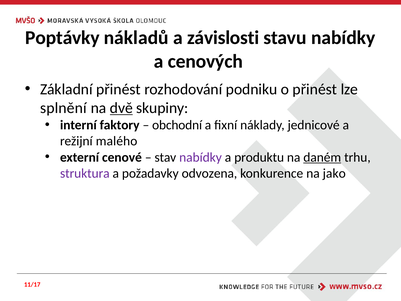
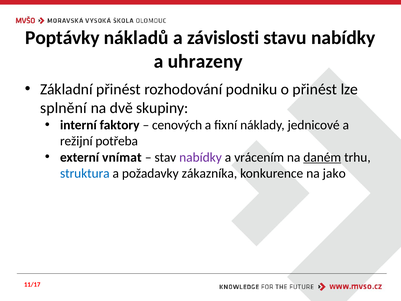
cenových: cenových -> uhrazeny (205, 61)
dvě underline: present -> none (121, 108)
obchodní: obchodní -> cenových (177, 125)
malého: malého -> potřeba (117, 141)
cenové: cenové -> vnímat (122, 157)
produktu: produktu -> vrácením (259, 157)
struktura colour: purple -> blue (85, 173)
odvozena: odvozena -> zákazníka (209, 173)
